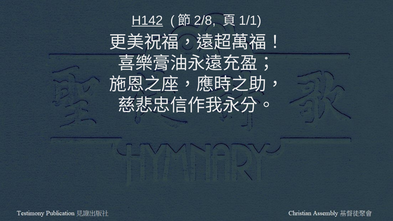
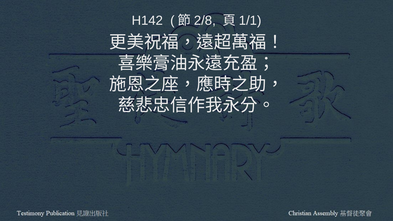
H142 underline: present -> none (147, 21)
